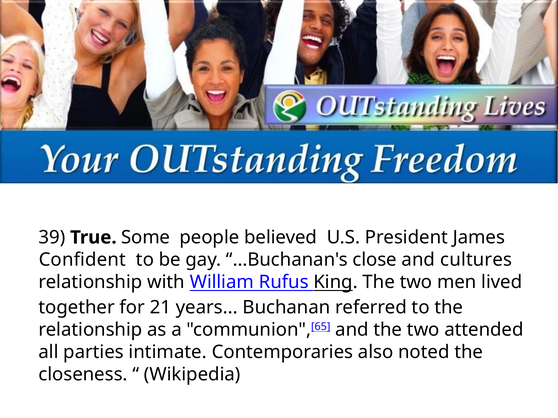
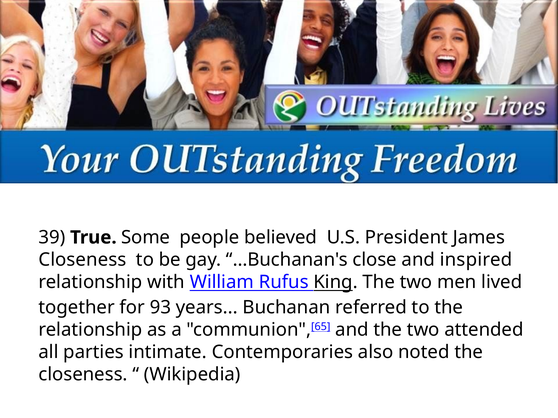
Confident: Confident -> Closeness (82, 260)
cultures: cultures -> inspired (476, 260)
21: 21 -> 93 (160, 308)
